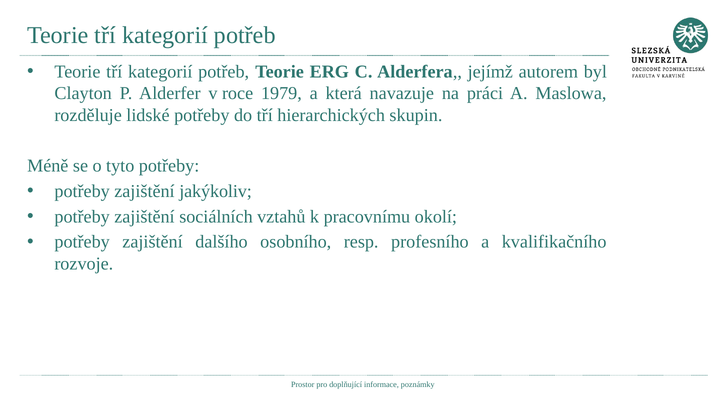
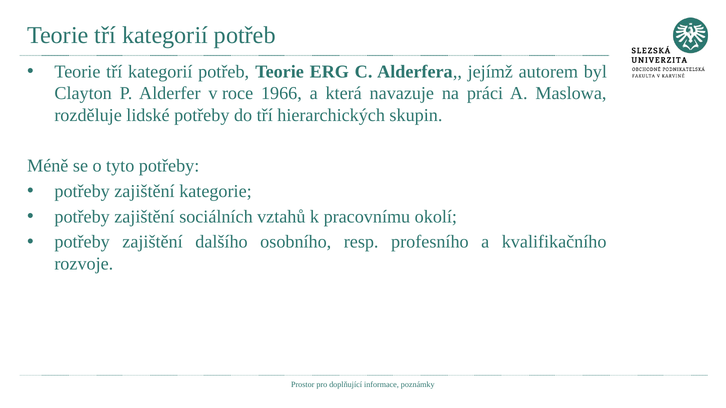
1979: 1979 -> 1966 (281, 93)
jakýkoliv: jakýkoliv -> kategorie (215, 191)
